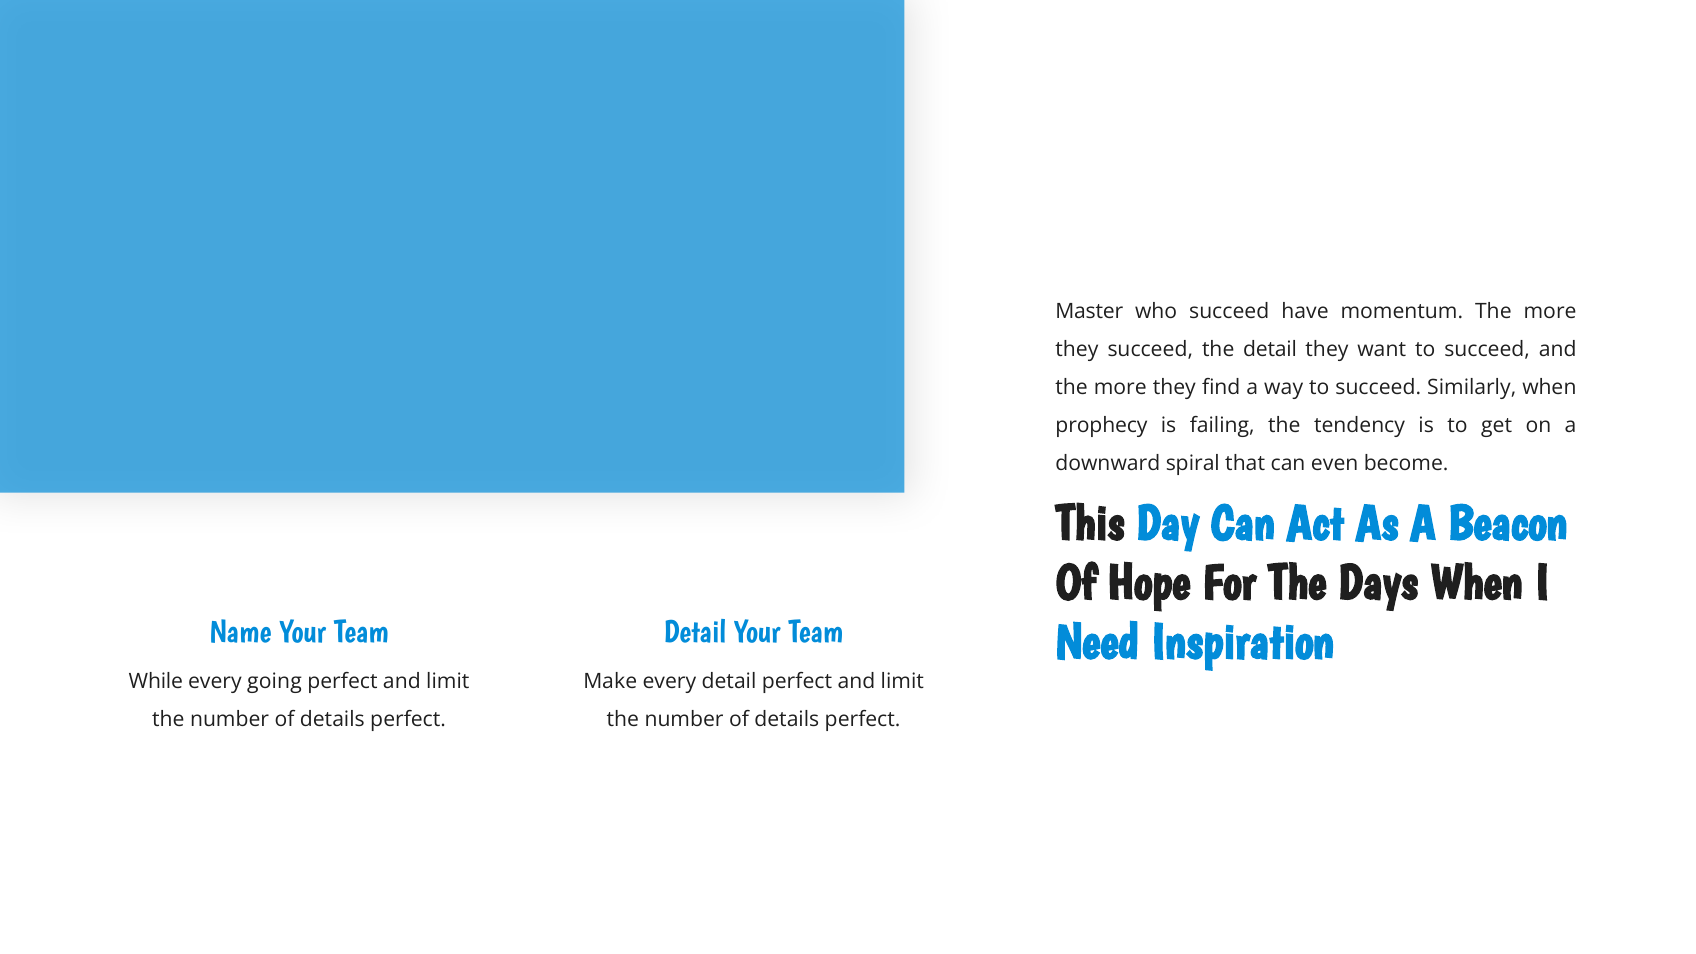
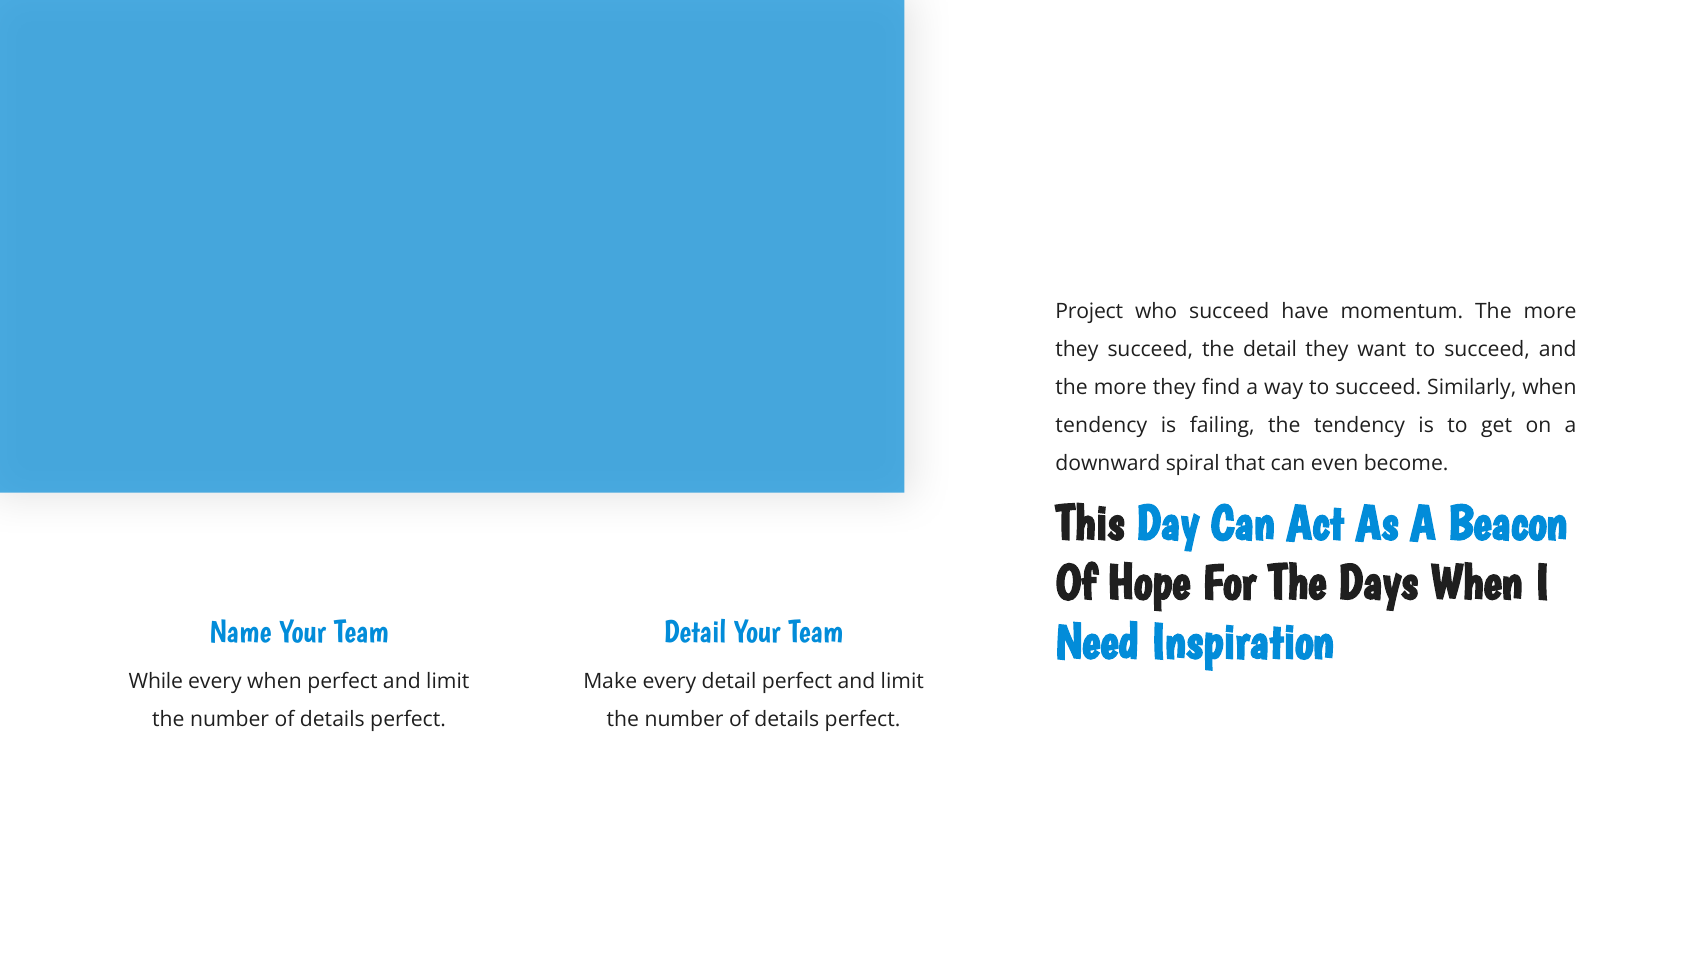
Master: Master -> Project (1089, 311)
prophecy: prophecy -> tendency (1101, 426)
every going: going -> when (274, 681)
